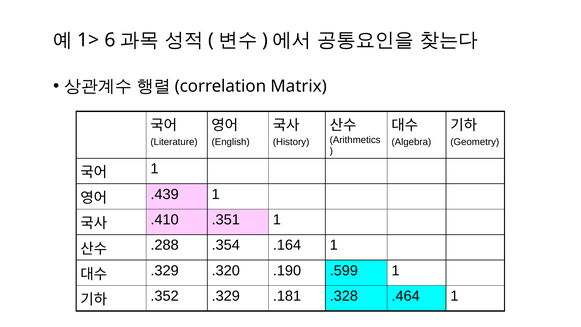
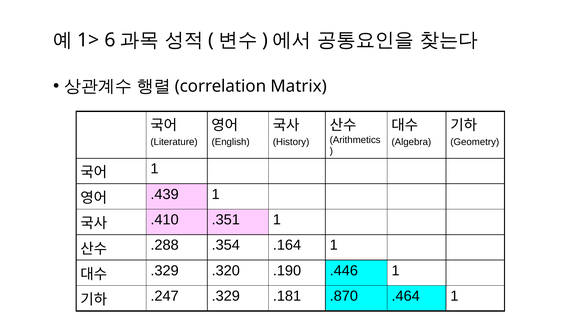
.599: .599 -> .446 (344, 270)
.352: .352 -> .247 (165, 296)
.328: .328 -> .870 (344, 296)
